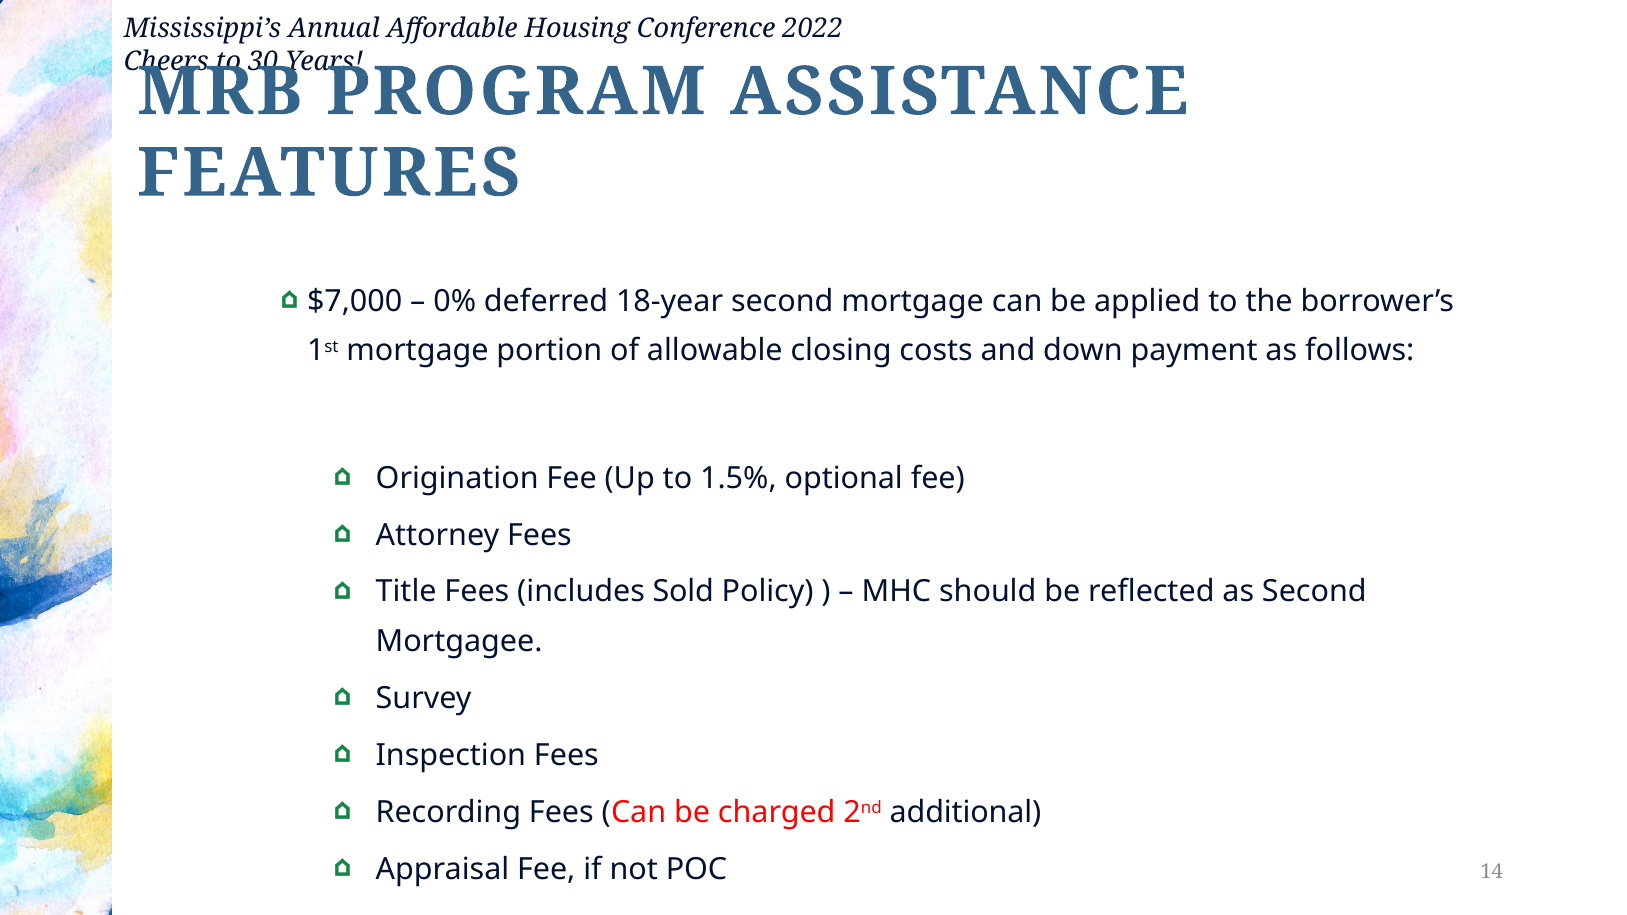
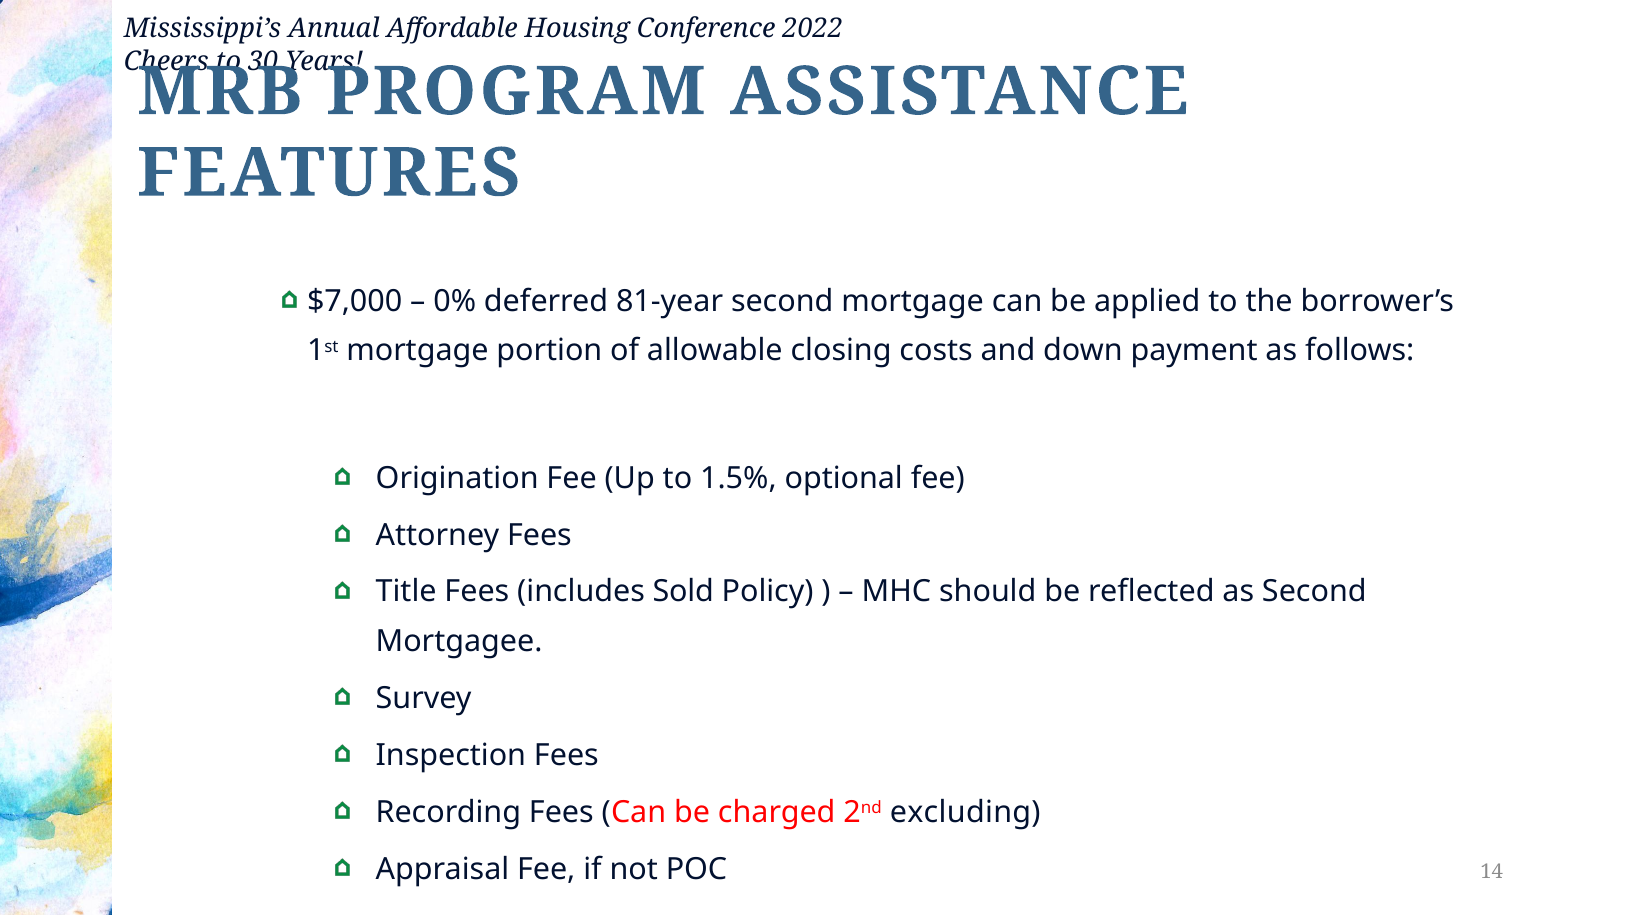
18-year: 18-year -> 81-year (670, 302)
additional: additional -> excluding (965, 812)
